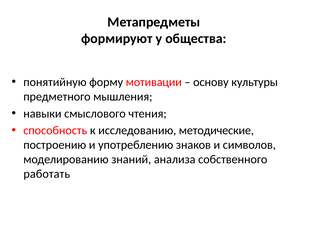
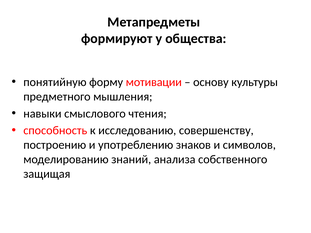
методические: методические -> совершенству (216, 131)
работать: работать -> защищая (47, 174)
